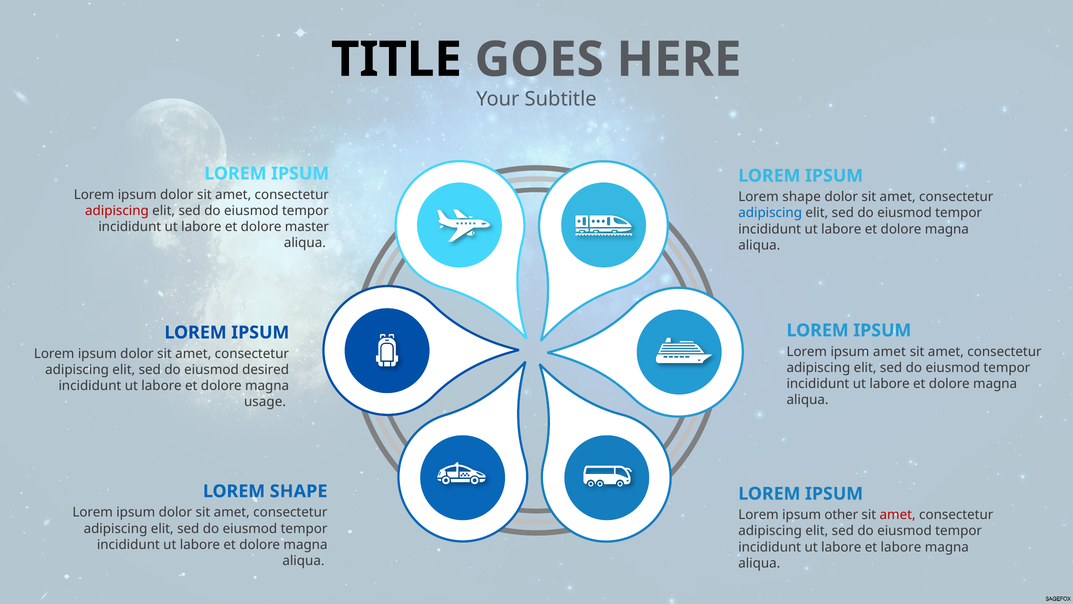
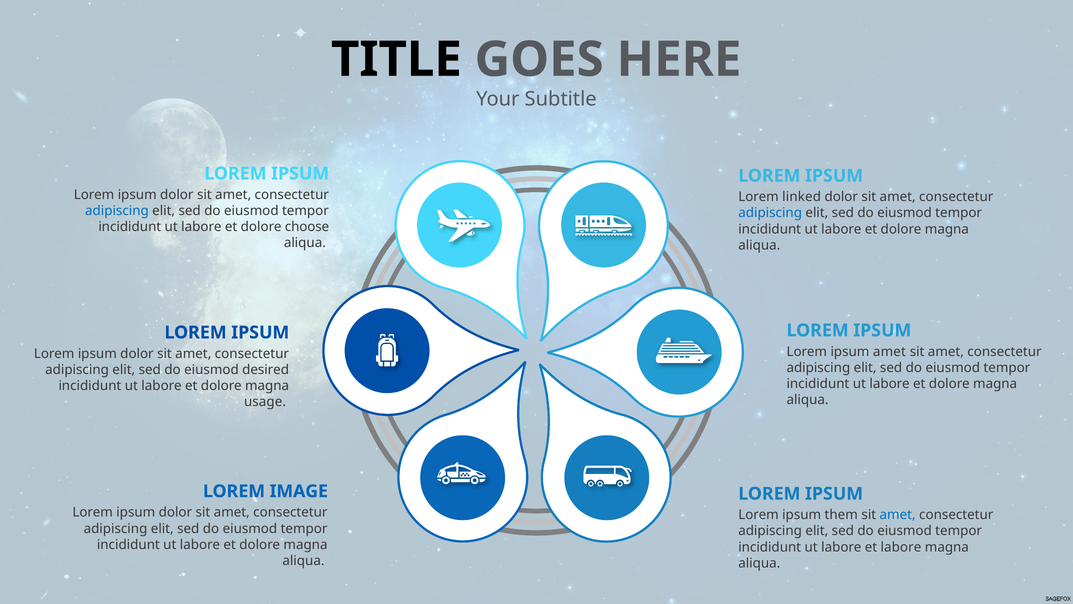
shape: shape -> linked (802, 197)
adipiscing colour: red -> blue (117, 211)
master: master -> choose (307, 227)
SHAPE: SHAPE -> IMAGE (299, 491)
other: other -> them (841, 515)
amet colour: red -> blue (898, 515)
